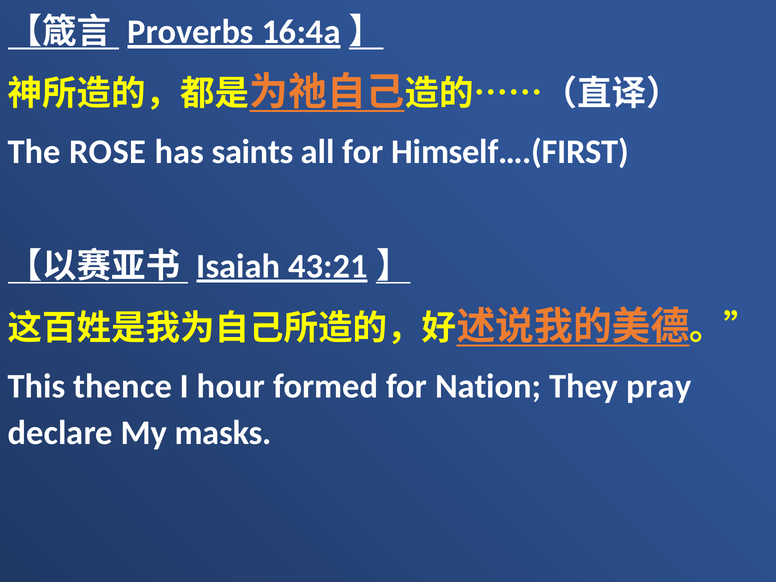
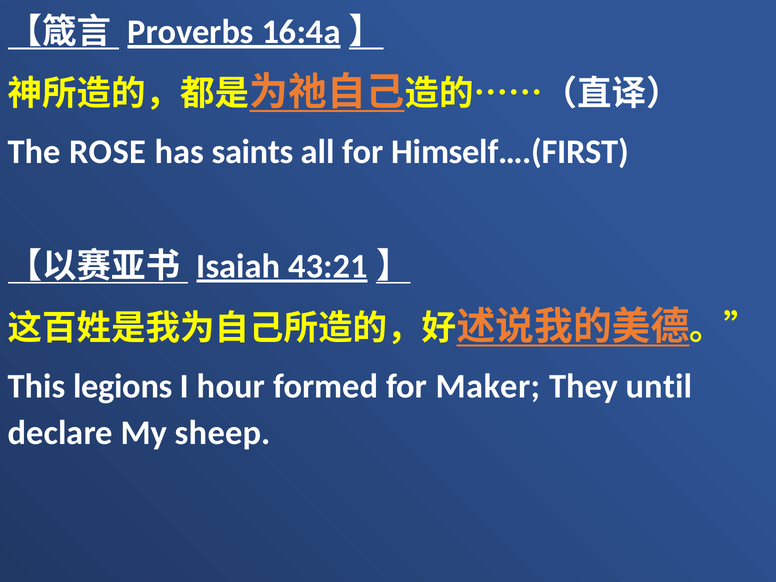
thence: thence -> legions (123, 386)
Nation: Nation -> Maker (488, 386)
pray: pray -> until (659, 386)
masks: masks -> sheep (223, 433)
